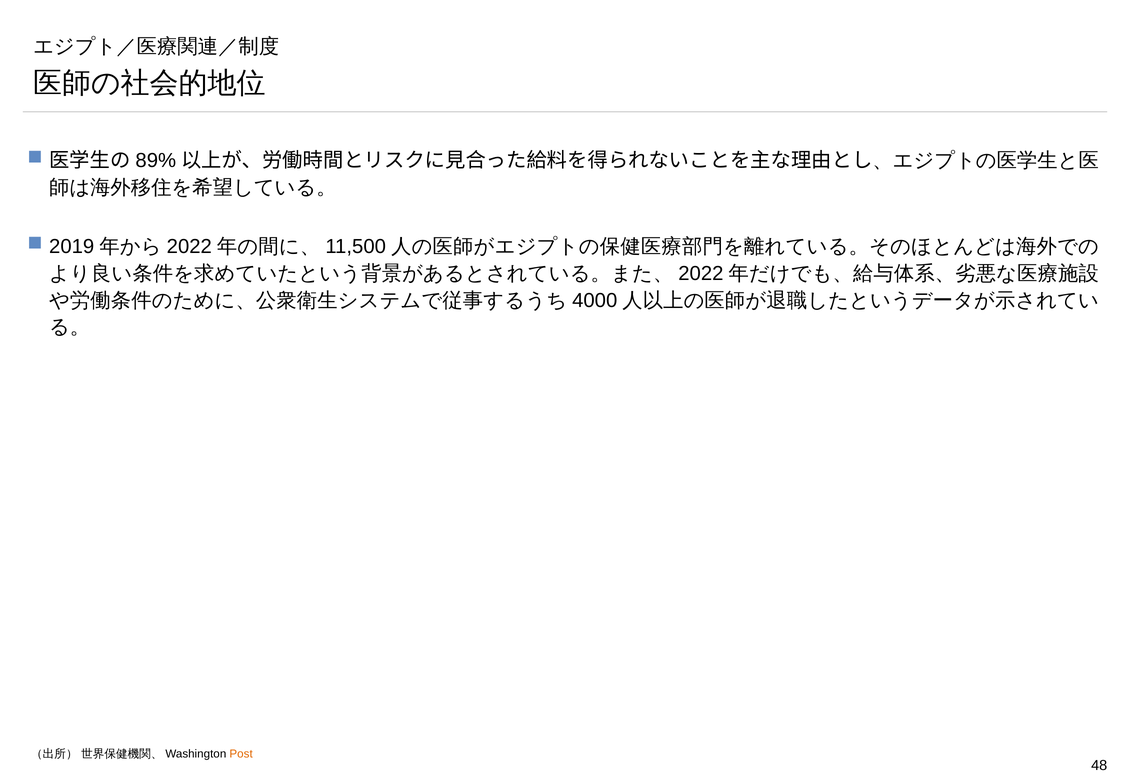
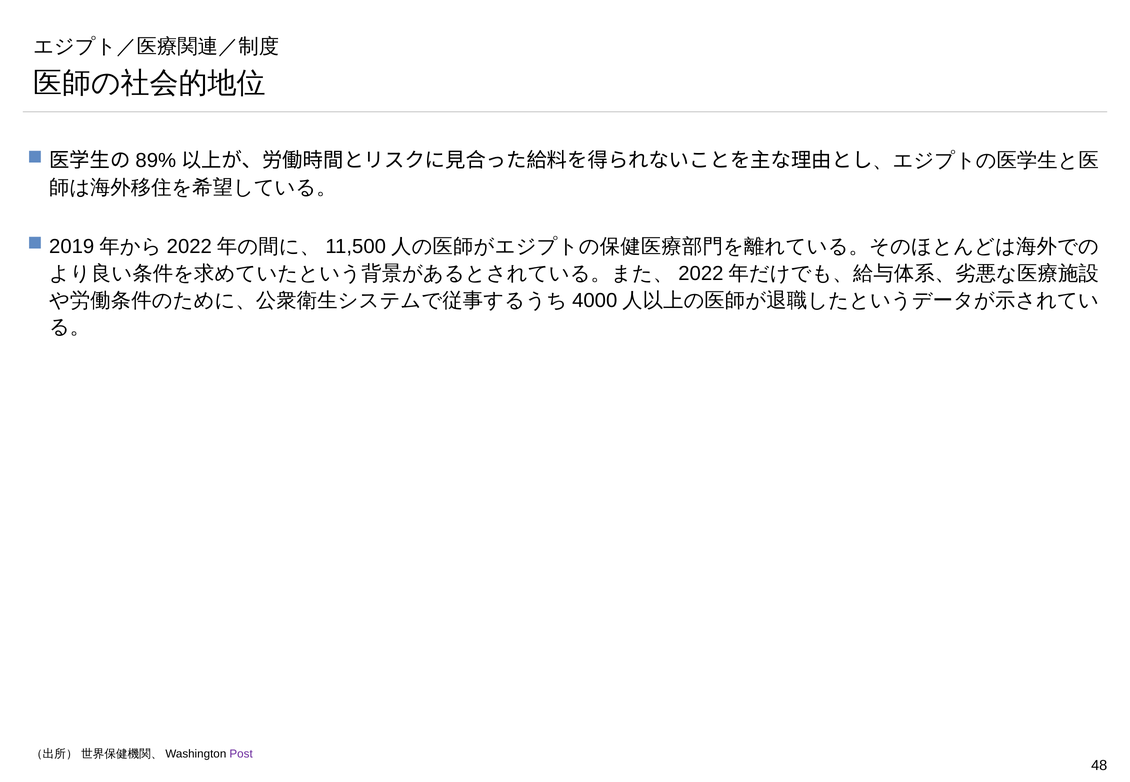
Post colour: orange -> purple (241, 754)
